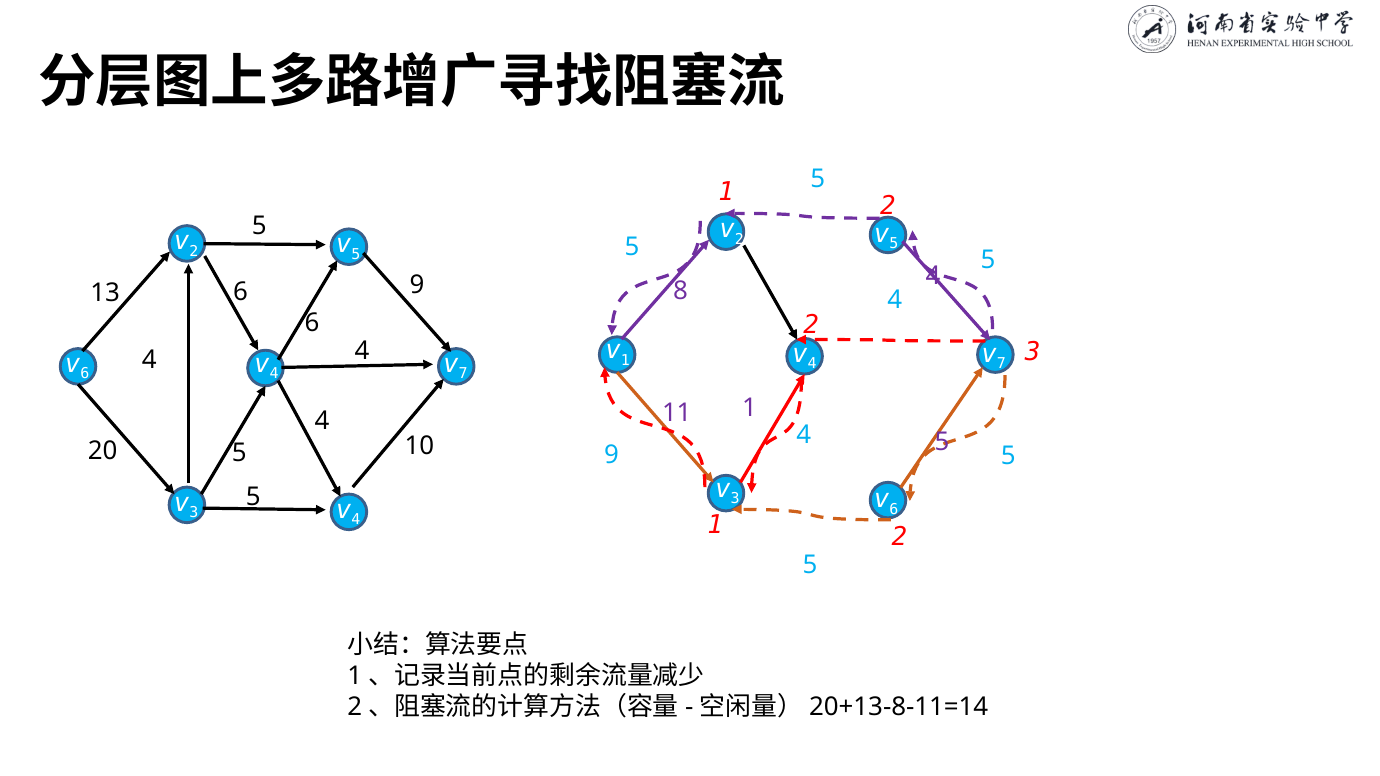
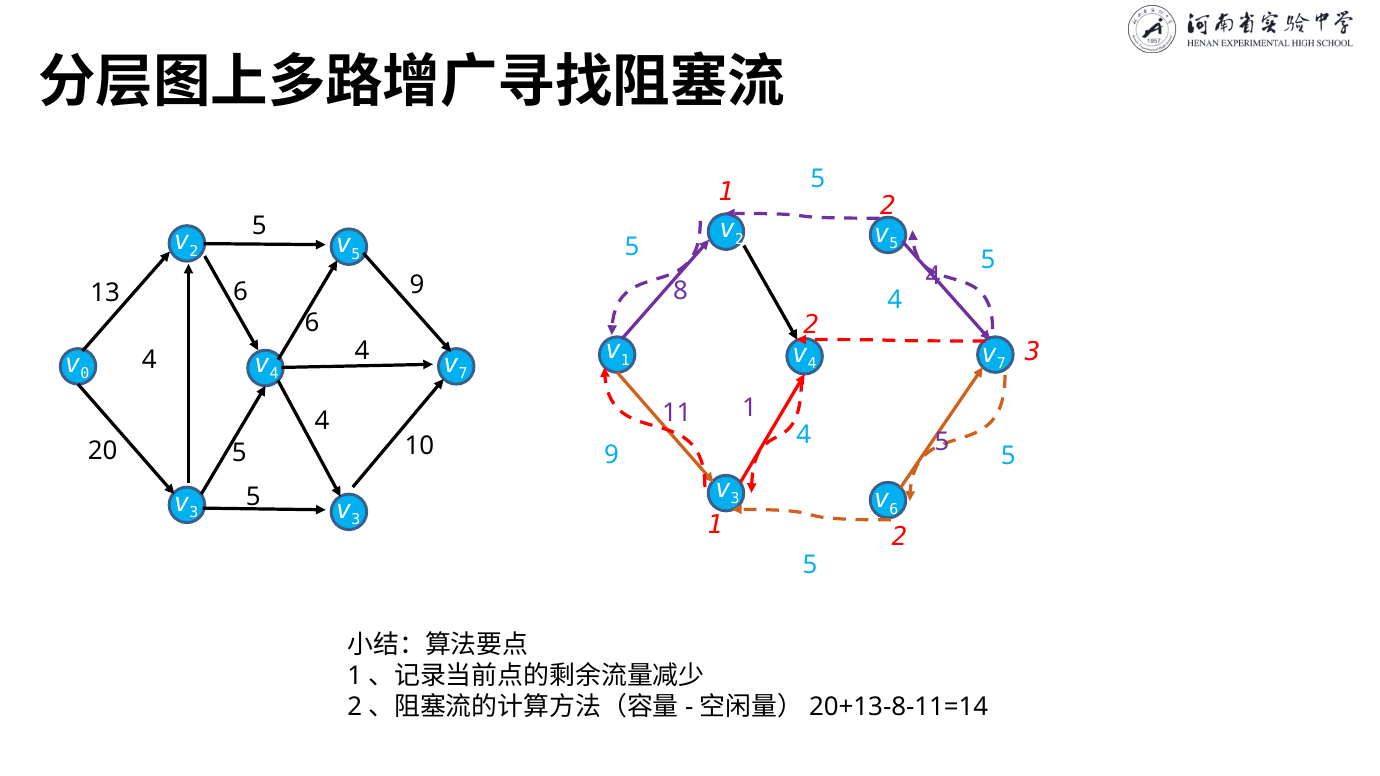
6: 6 -> 0 (85, 374)
4: 4 -> 3 (356, 520)
